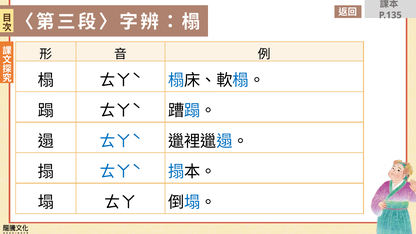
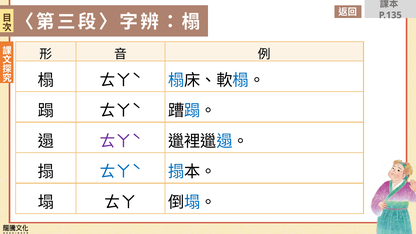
ㄊㄚˋ colour: blue -> purple (121, 141)
